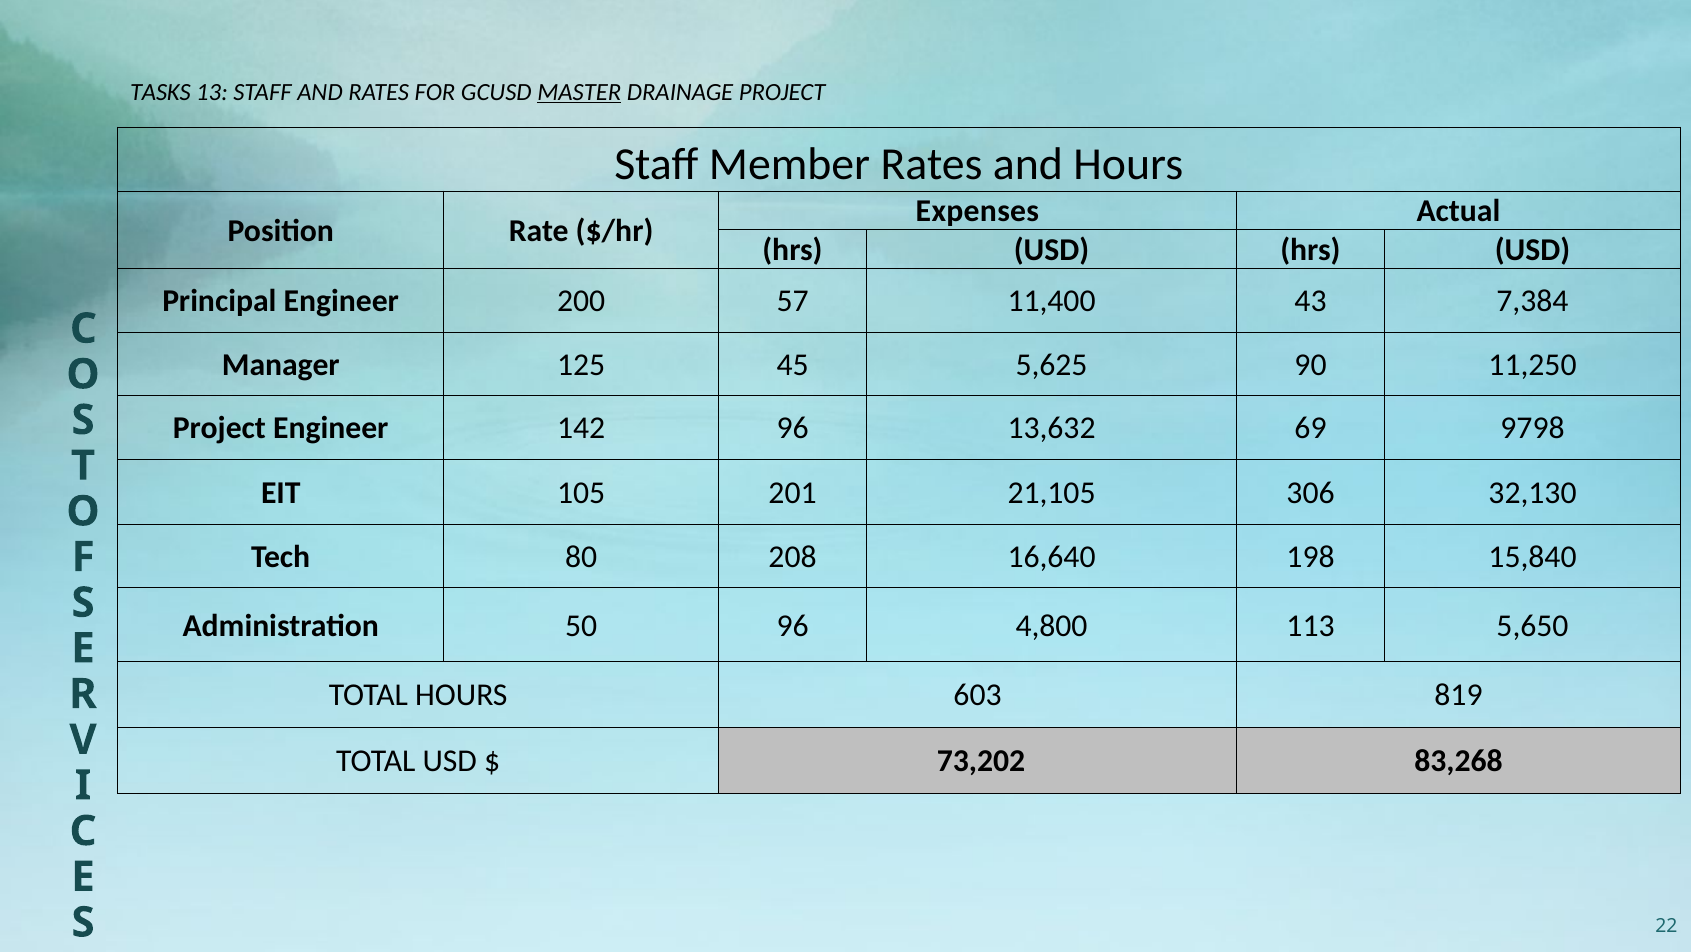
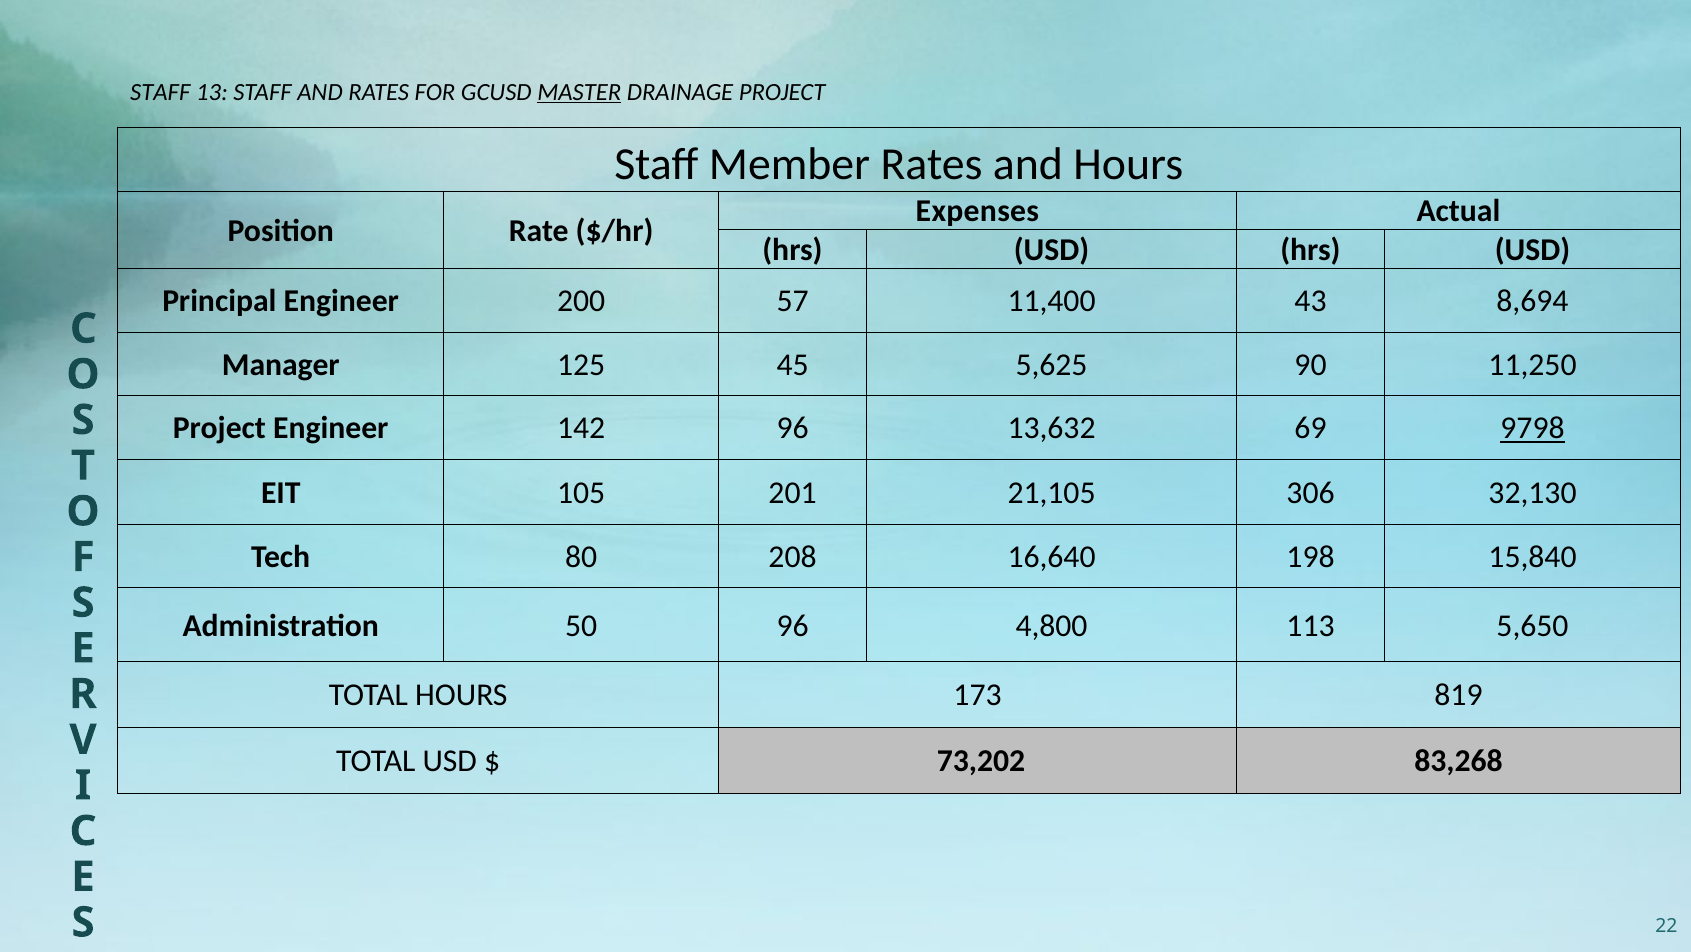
TASKS: TASKS -> STAFF (160, 92)
7,384: 7,384 -> 8,694 (1532, 301)
9798 underline: none -> present (1533, 428)
603: 603 -> 173 (978, 695)
